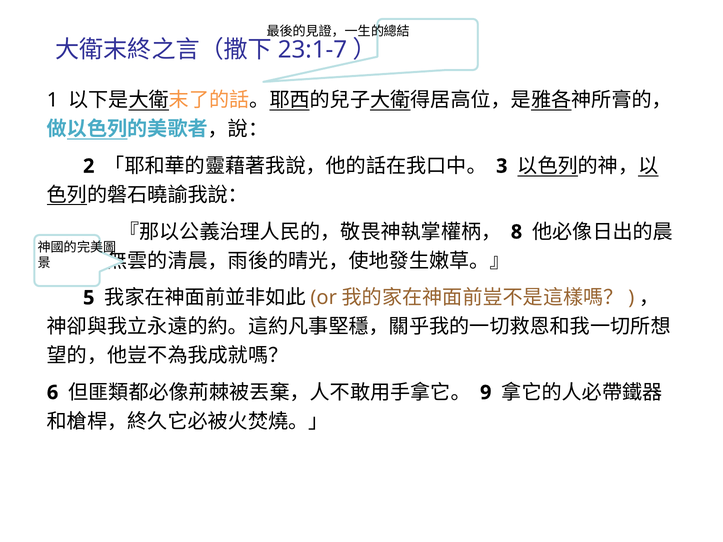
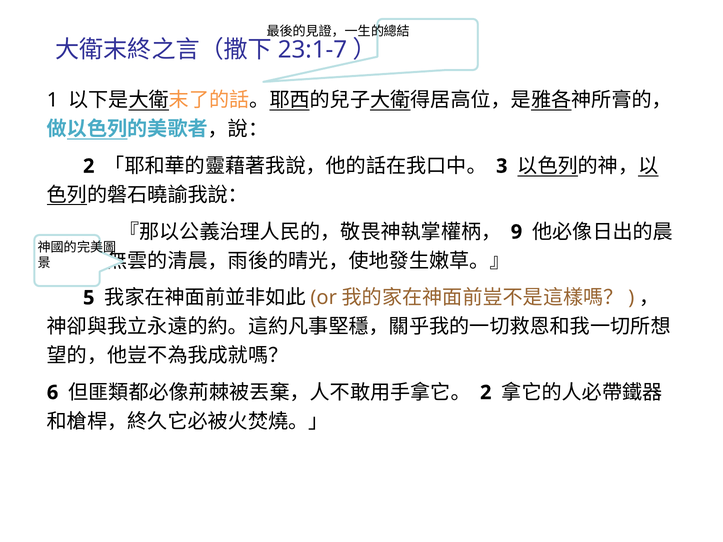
8: 8 -> 9 (516, 232)
9: 9 -> 2 (486, 393)
